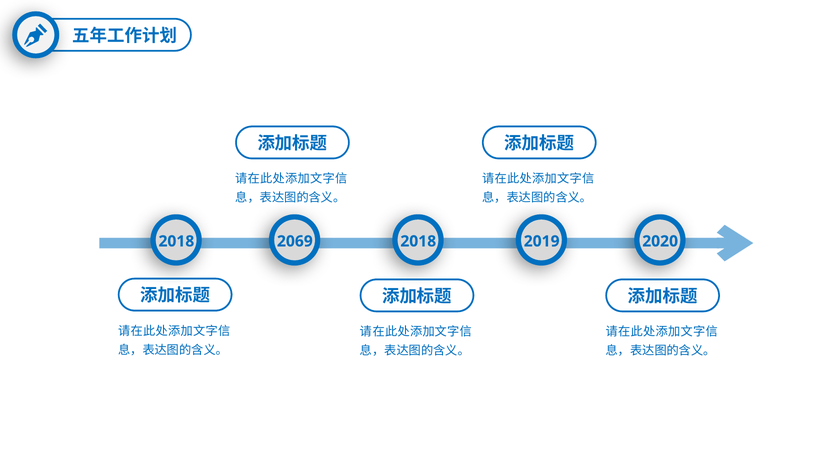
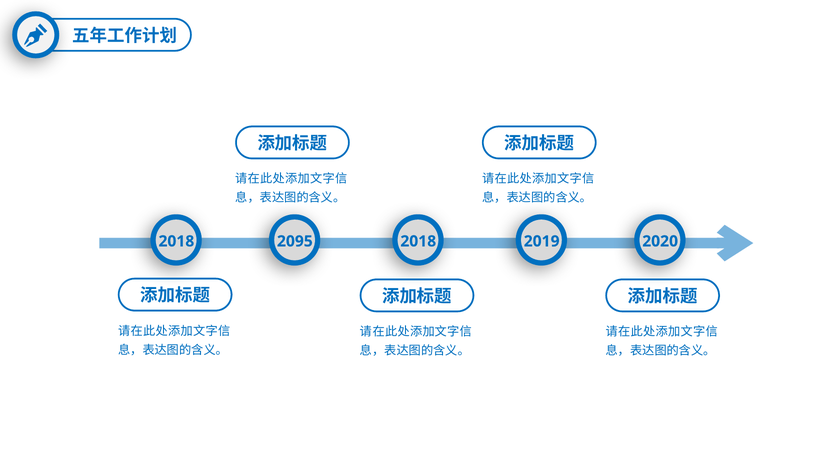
2069: 2069 -> 2095 (295, 241)
